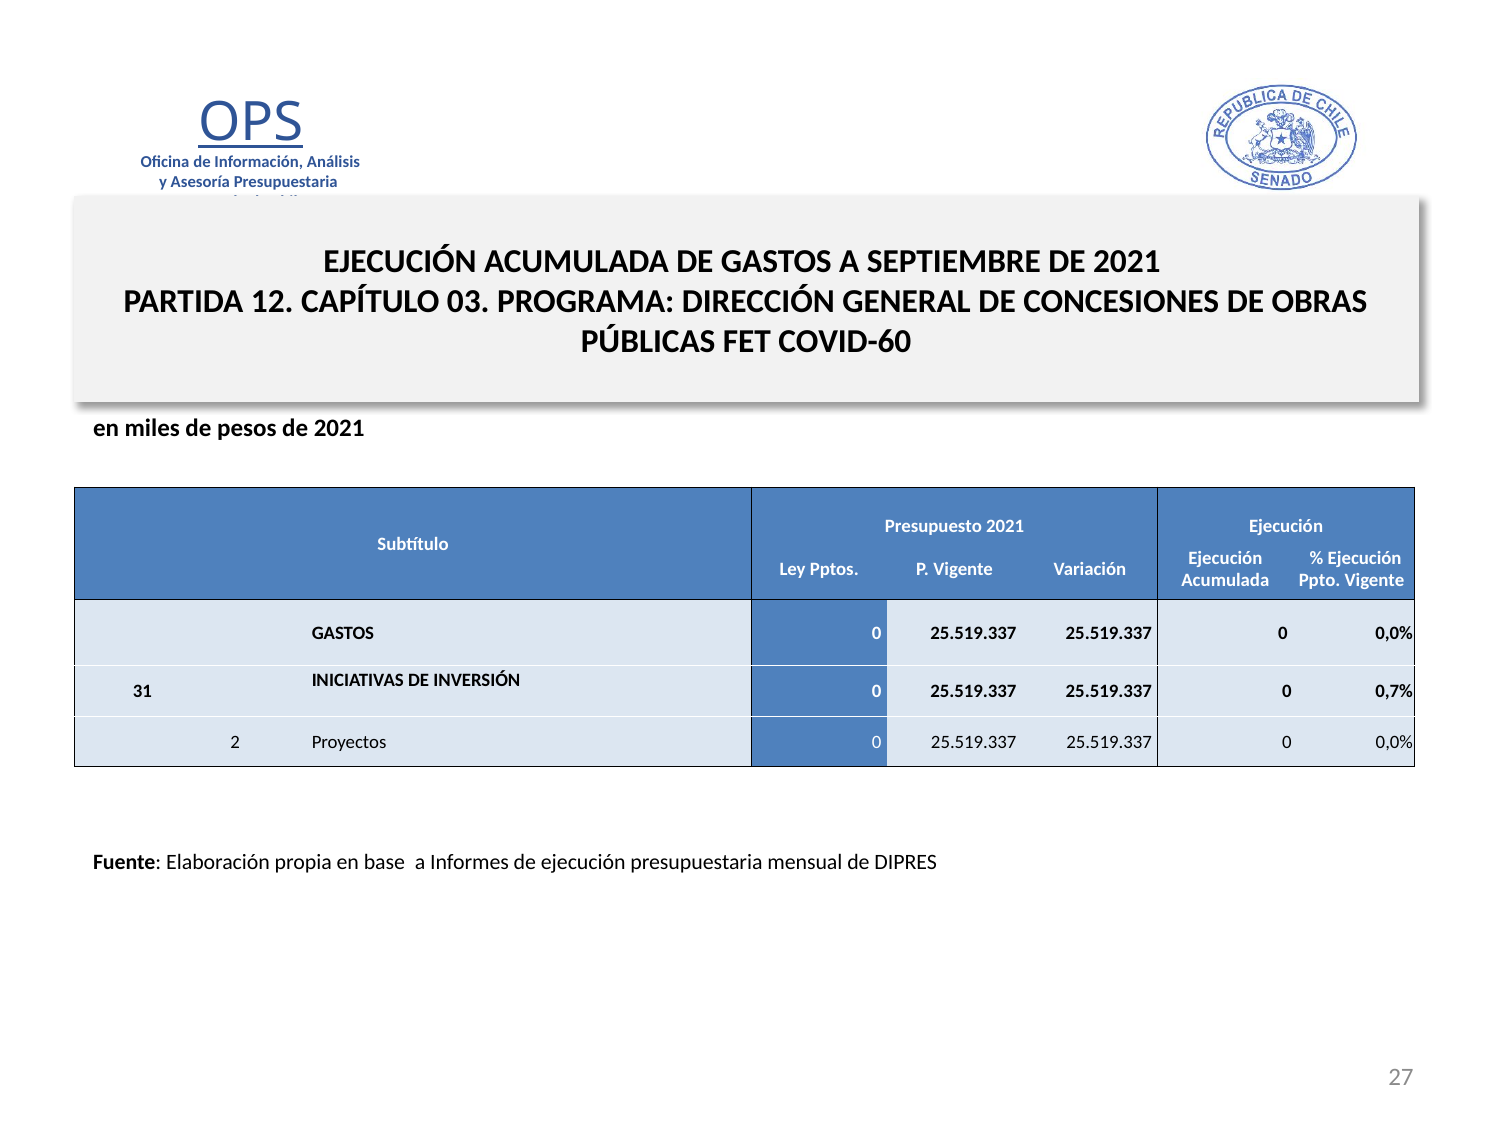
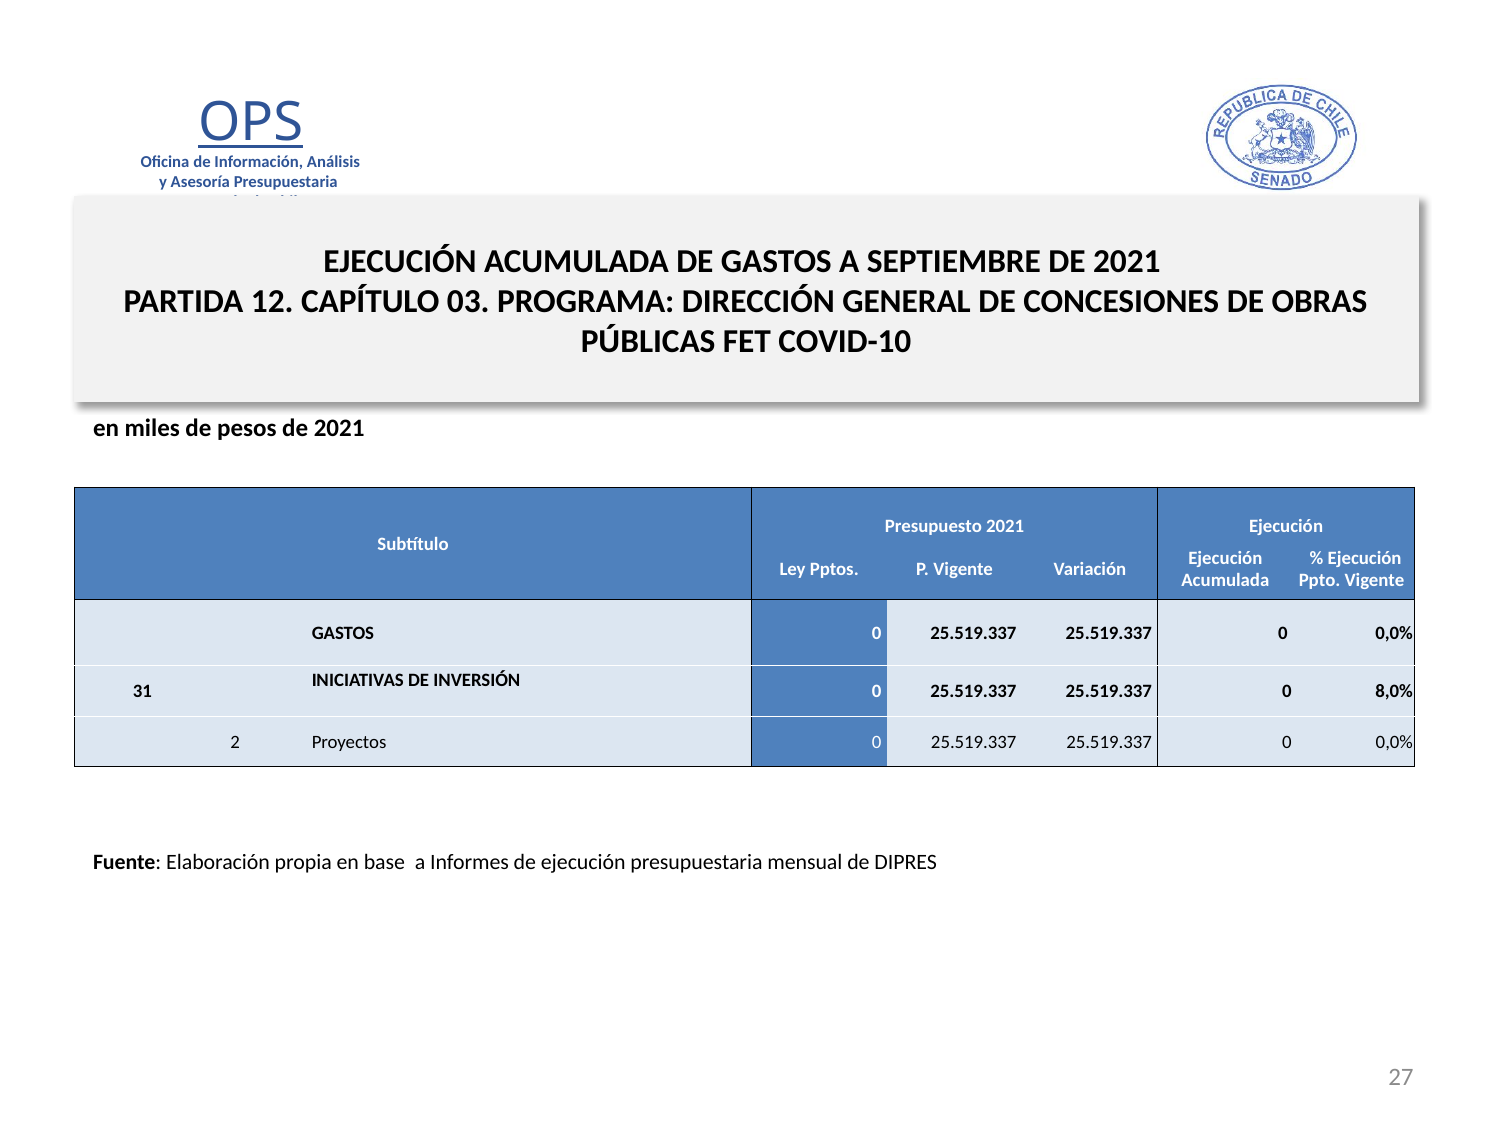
COVID-60: COVID-60 -> COVID-10 (845, 342)
0,7%: 0,7% -> 8,0% (1394, 692)
